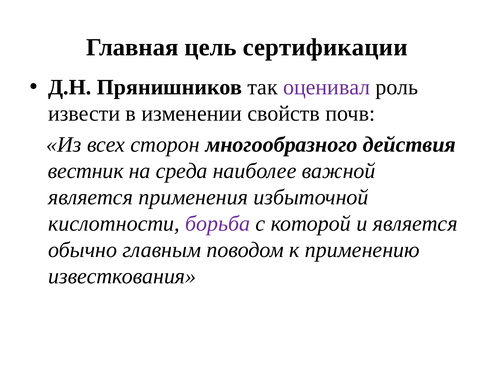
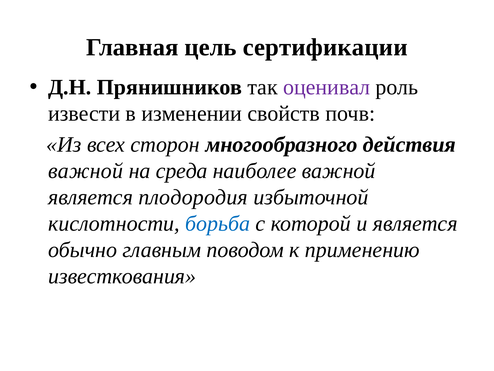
вестник: вестник -> важной (86, 171)
применения: применения -> плодородия (193, 197)
борьба colour: purple -> blue (218, 223)
